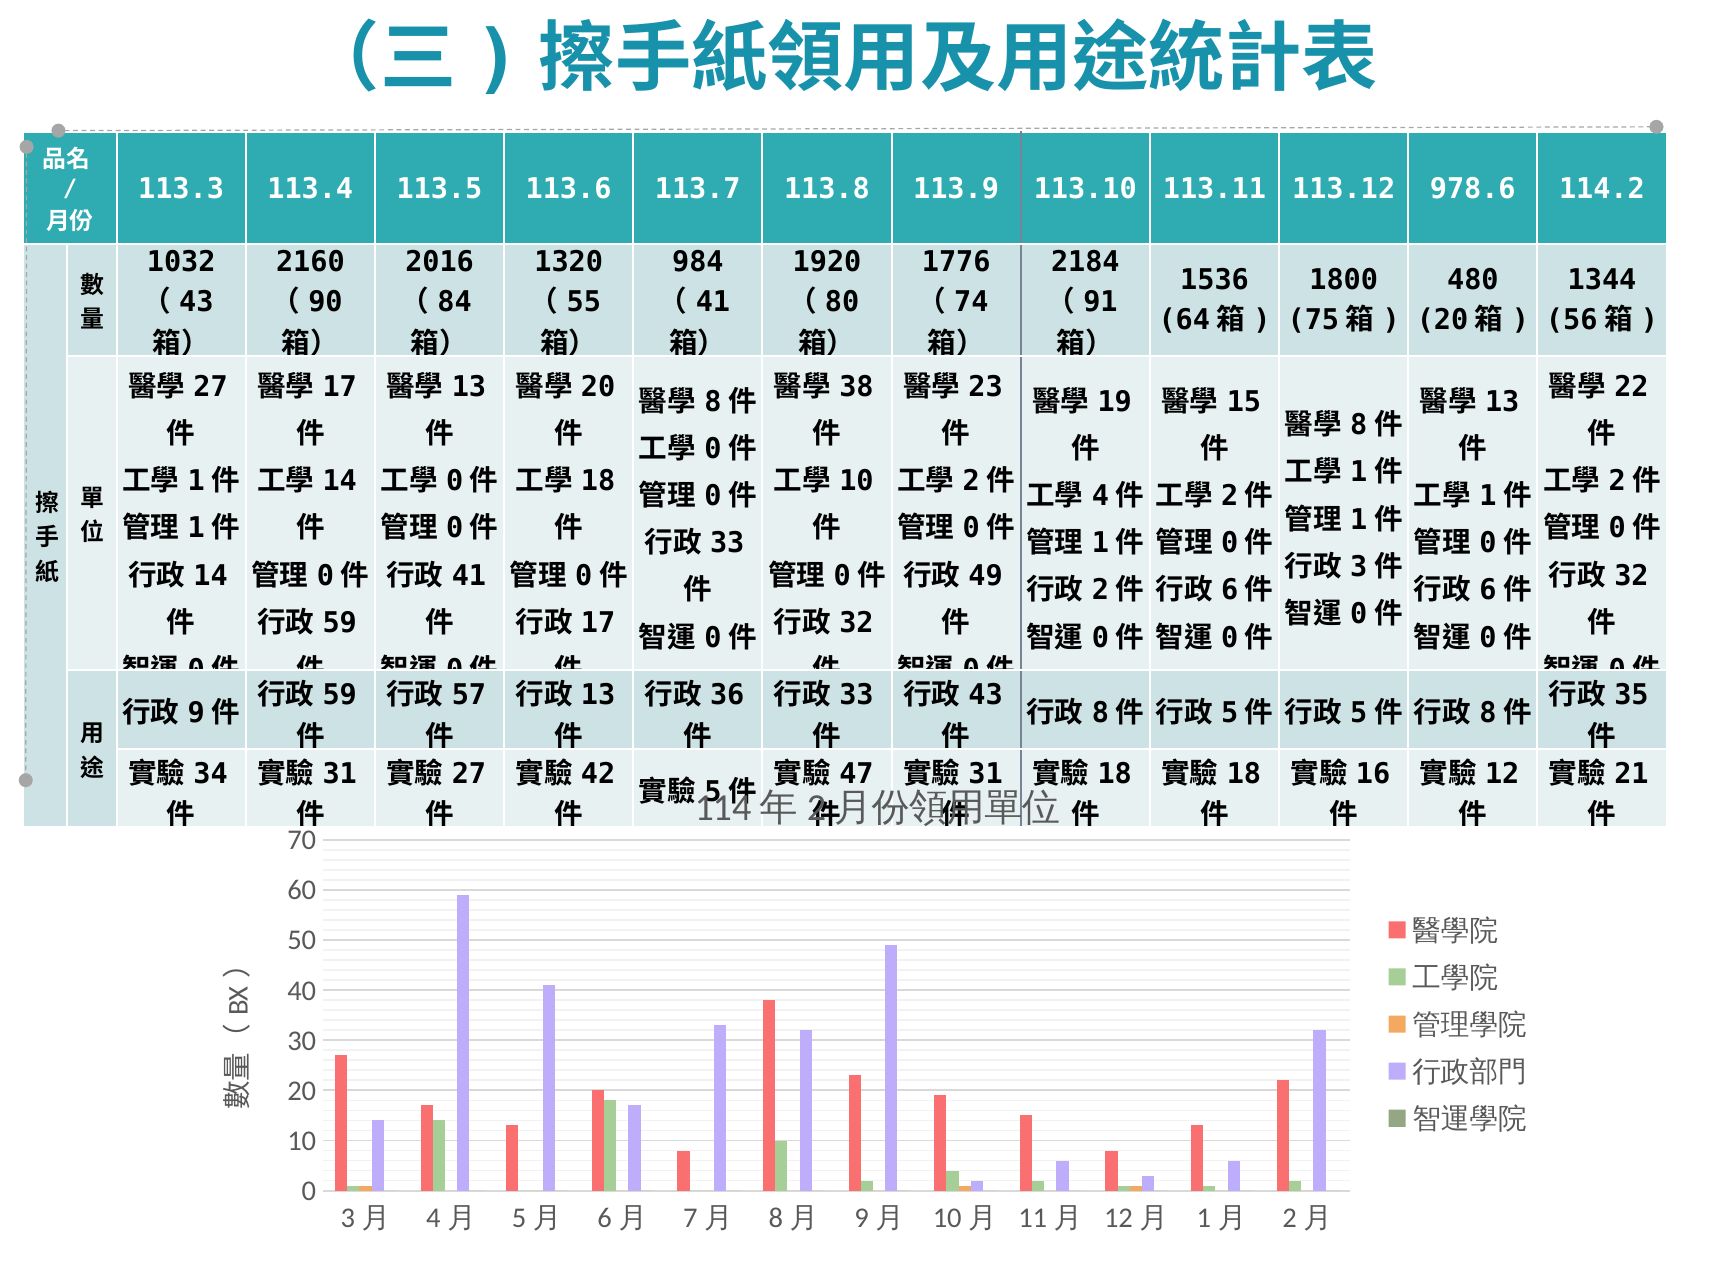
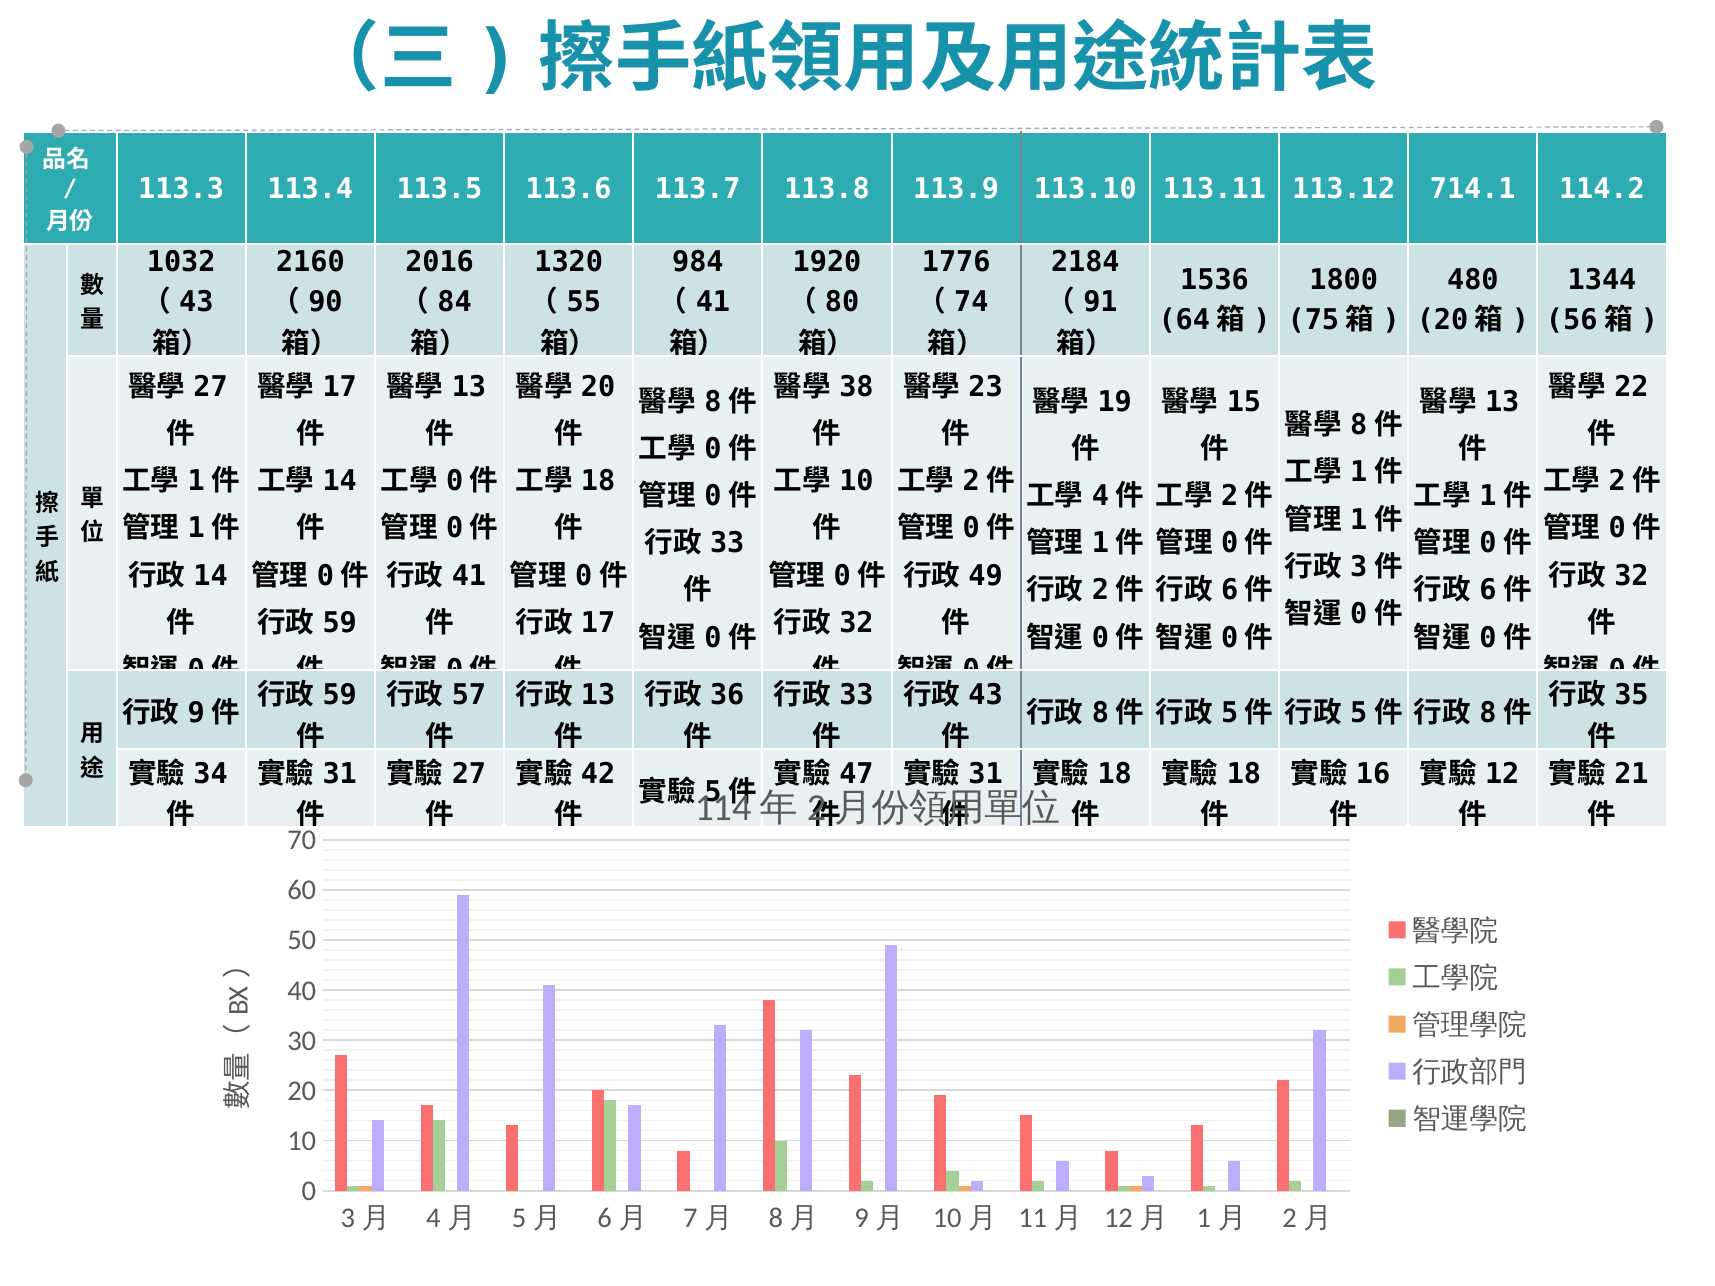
978.6: 978.6 -> 714.1 (1473, 189)
